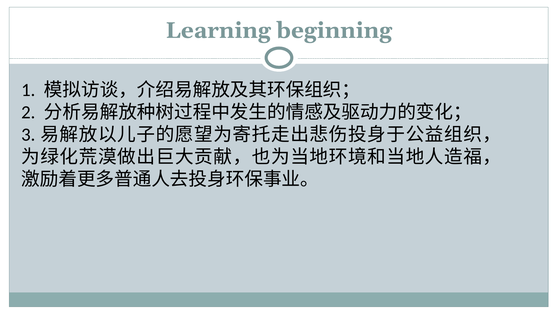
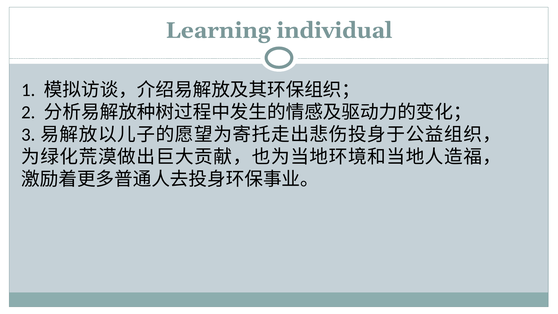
beginning: beginning -> individual (334, 30)
